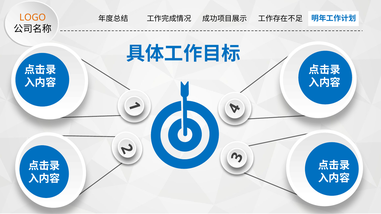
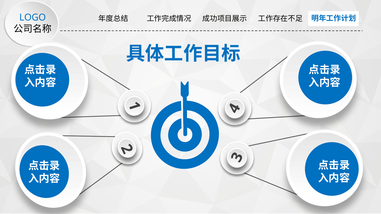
LOGO colour: orange -> blue (33, 18)
